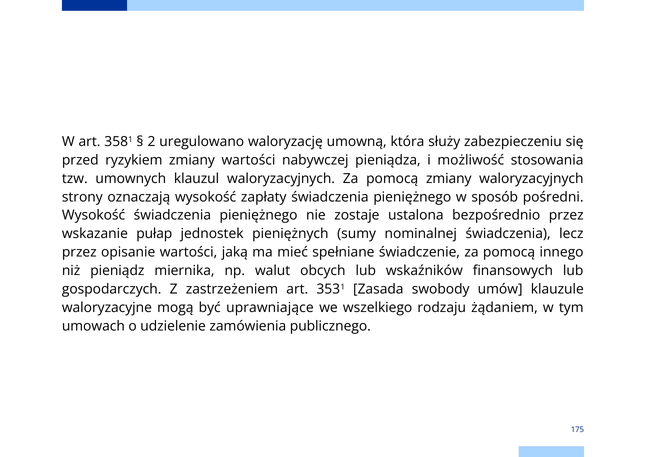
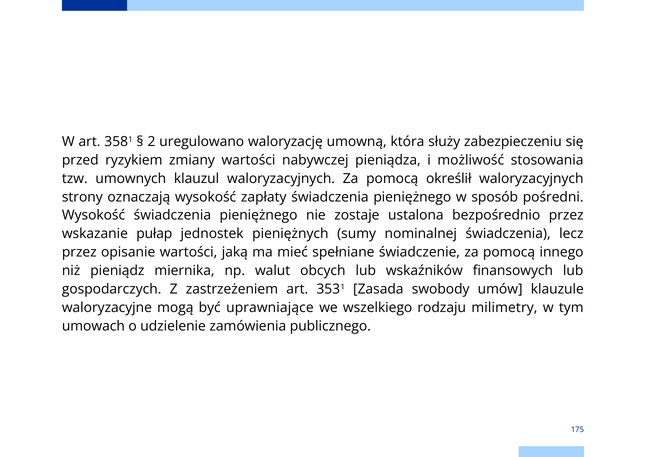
pomocą zmiany: zmiany -> określił (449, 178)
żądaniem: żądaniem -> milimetry (504, 307)
